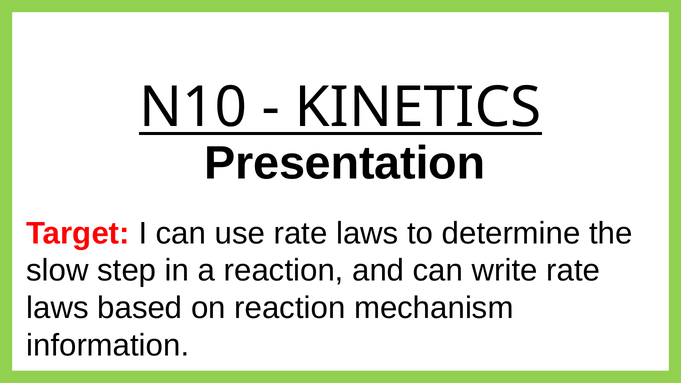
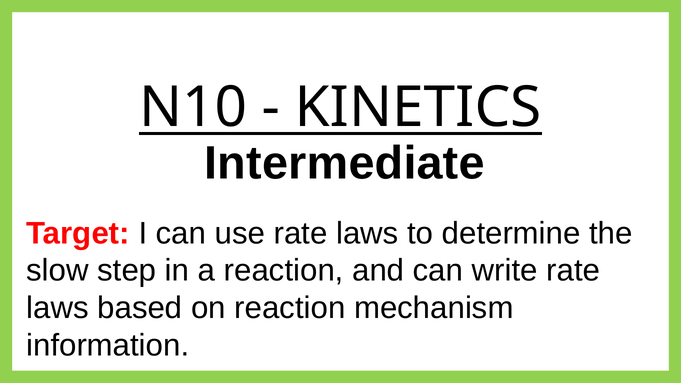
Presentation: Presentation -> Intermediate (345, 163)
